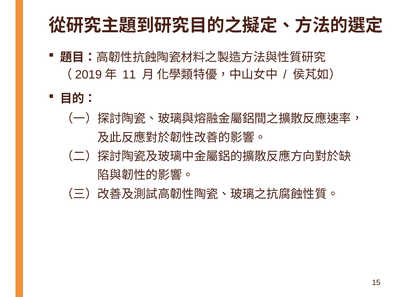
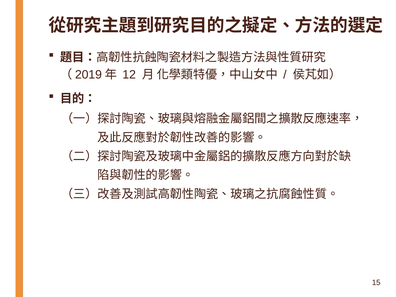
11: 11 -> 12 (129, 75)
